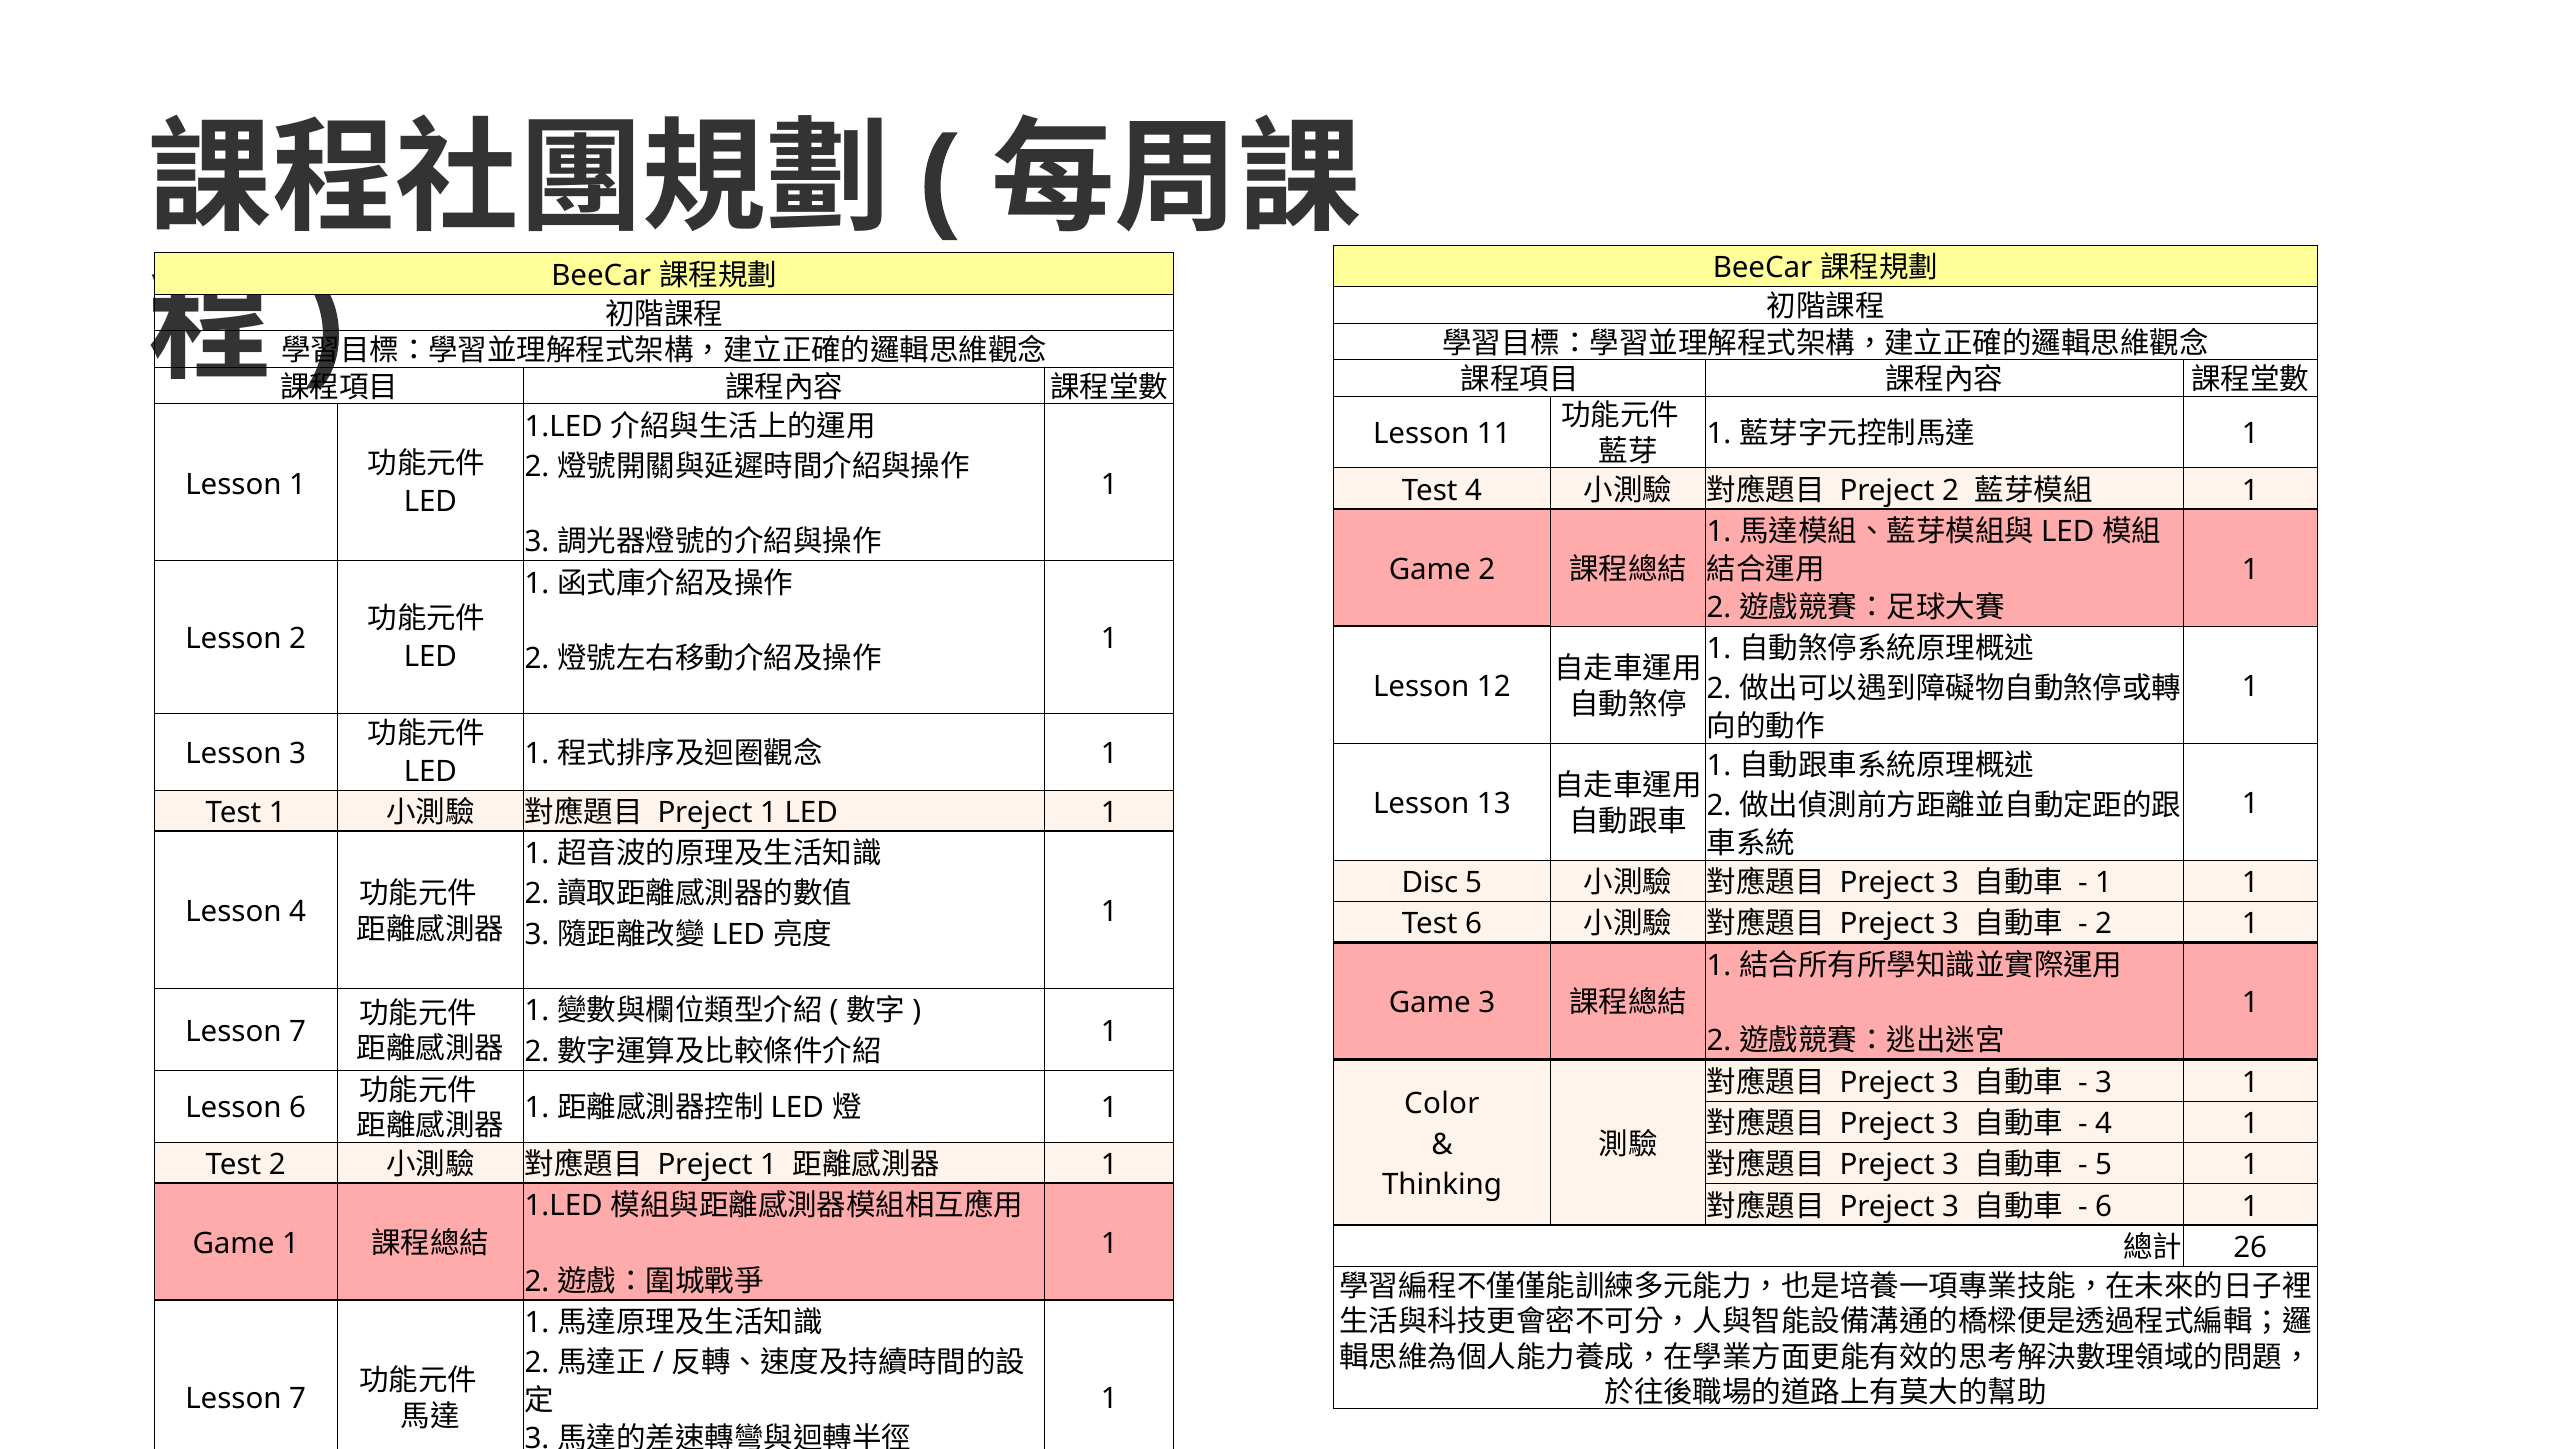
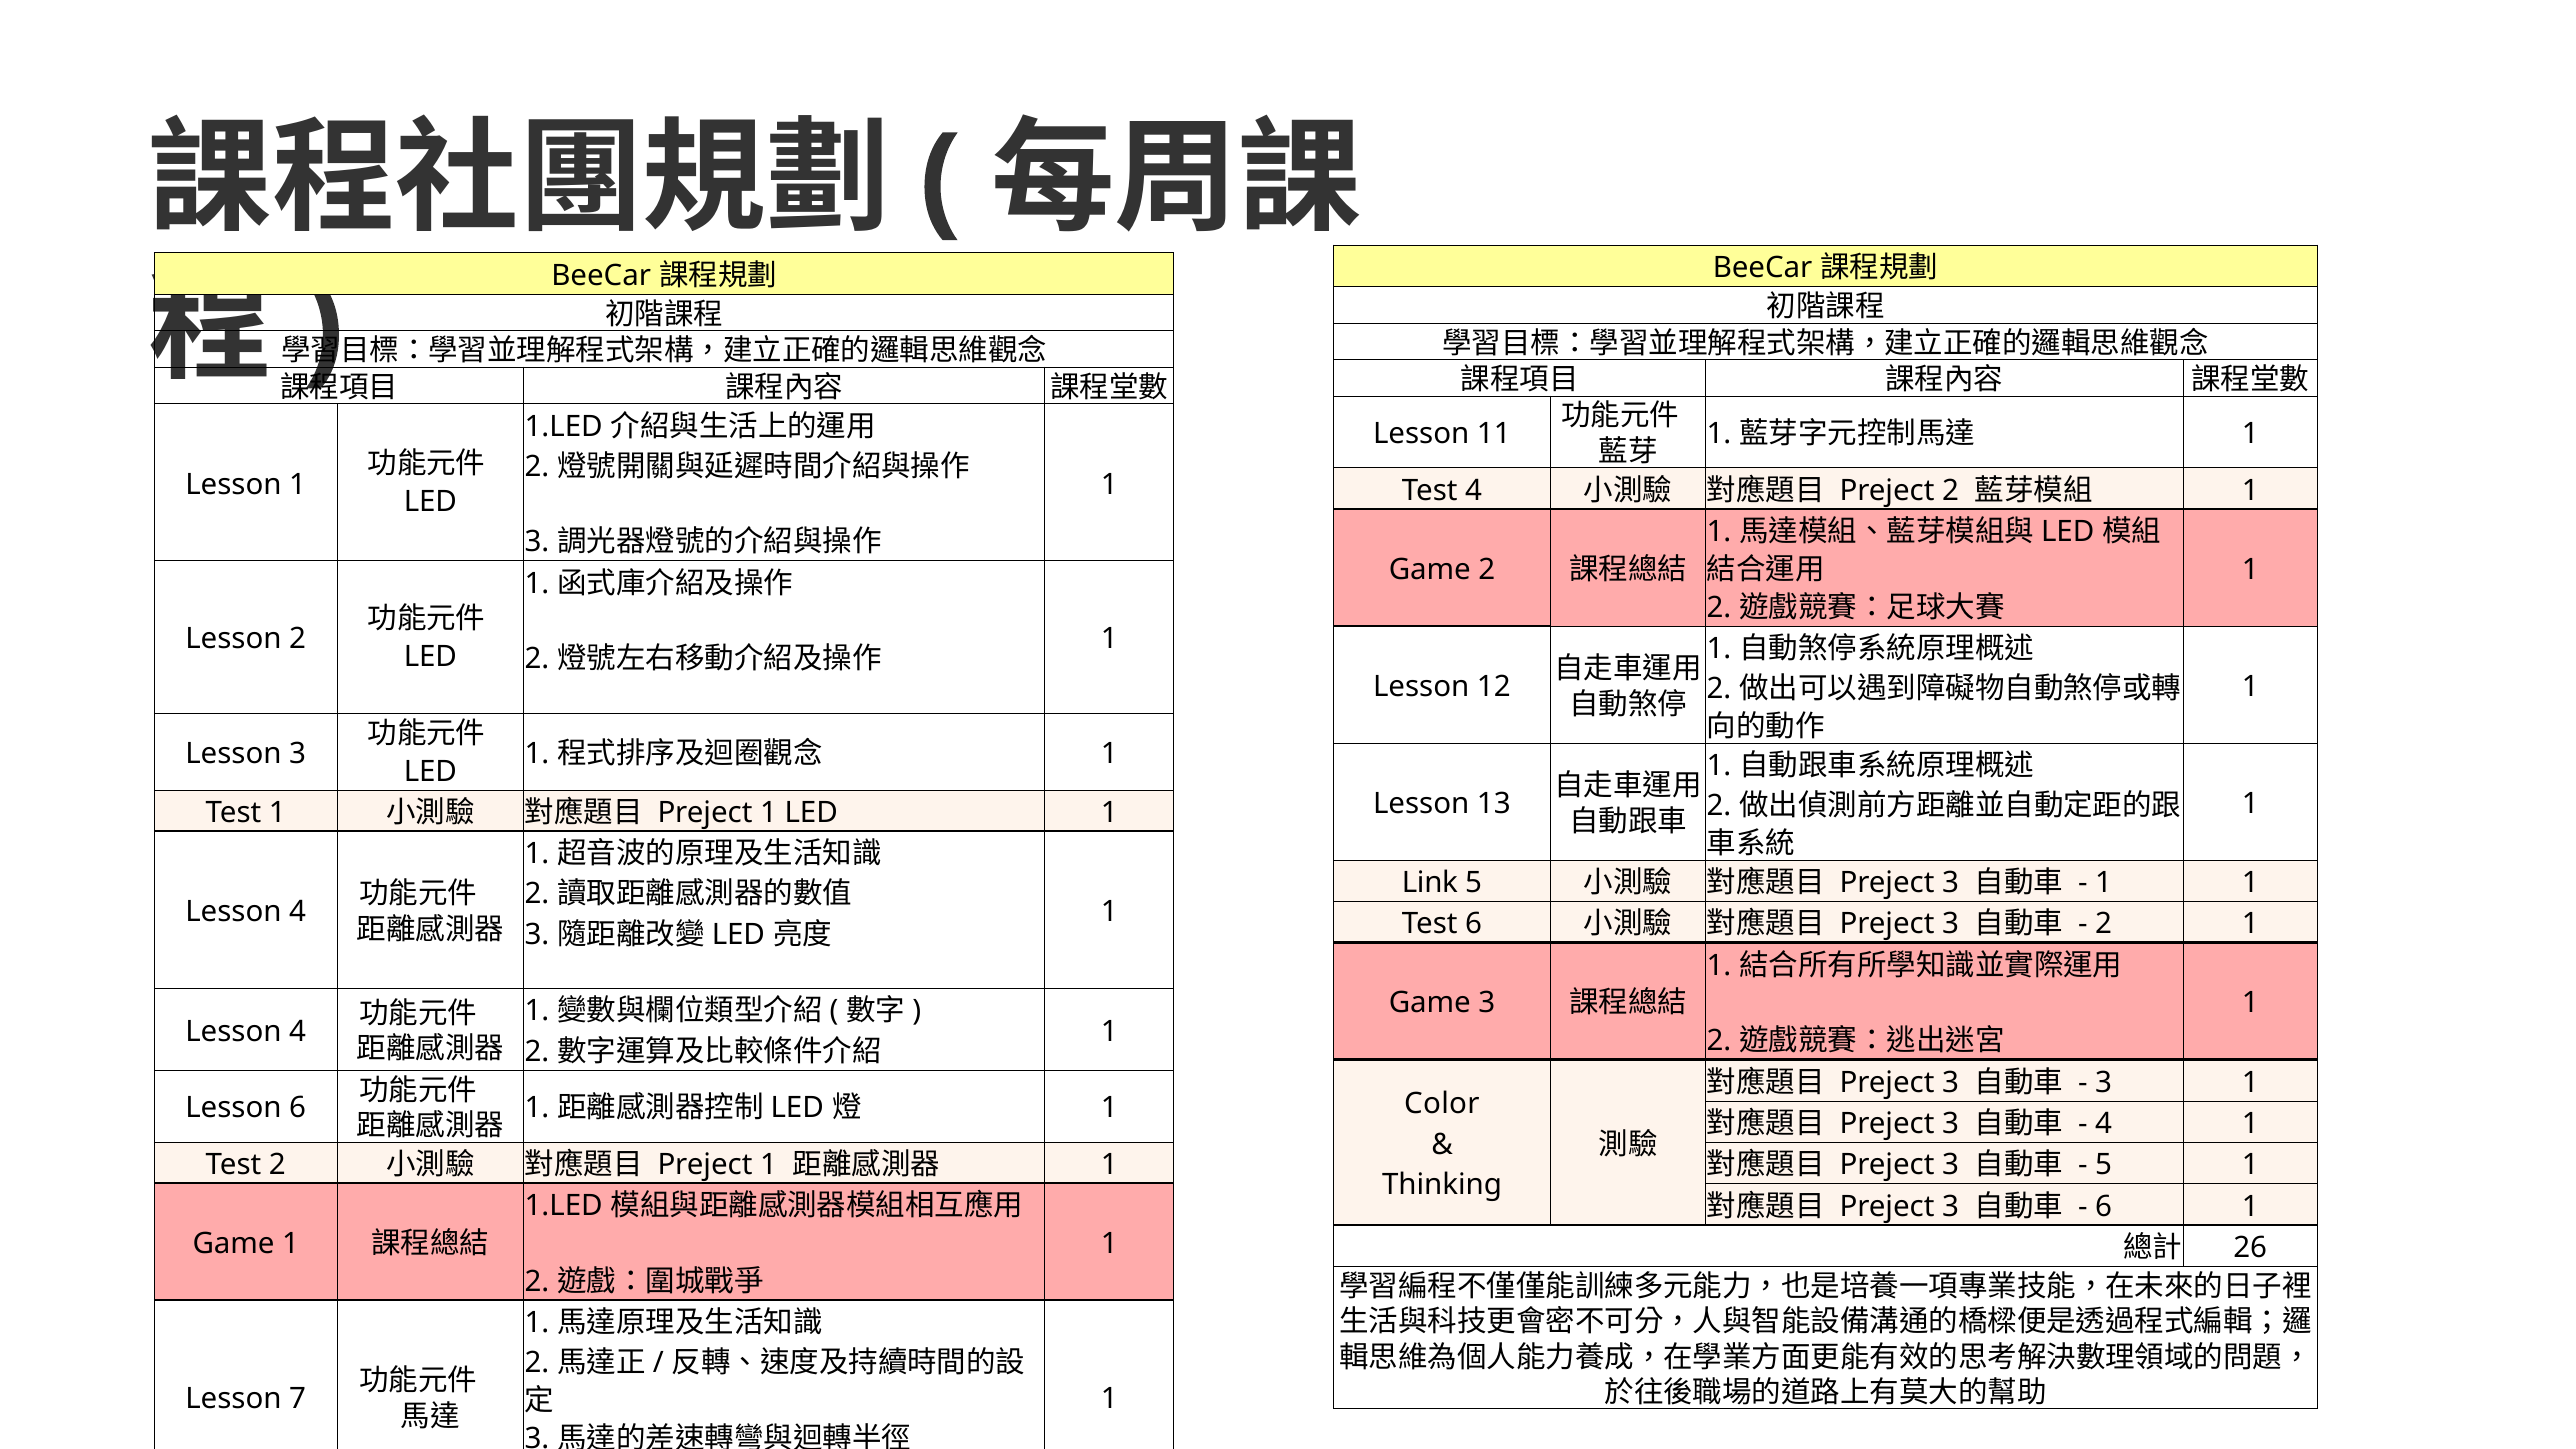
Disc: Disc -> Link (1430, 883)
7: 7 -> 4 (298, 1031)
